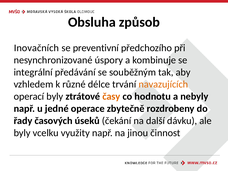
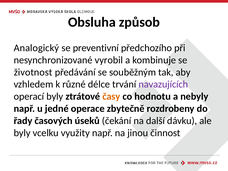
Inovačních: Inovačních -> Analogický (36, 48)
úspory: úspory -> vyrobil (109, 60)
integrální: integrální -> životnost (33, 72)
navazujících colour: orange -> purple (163, 84)
